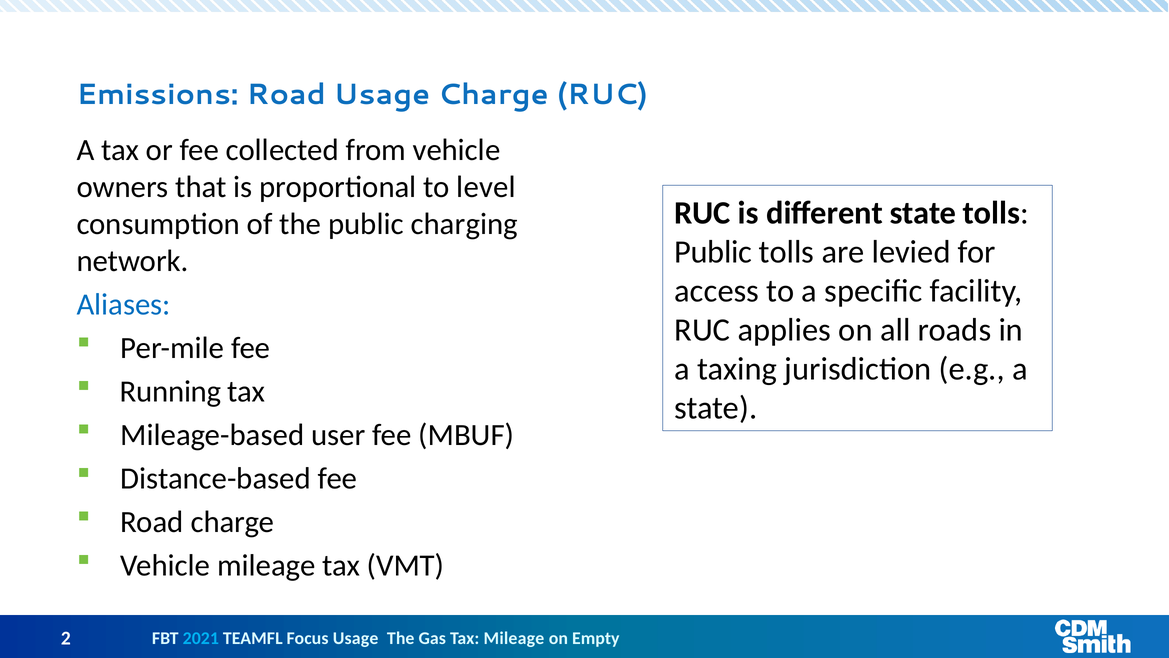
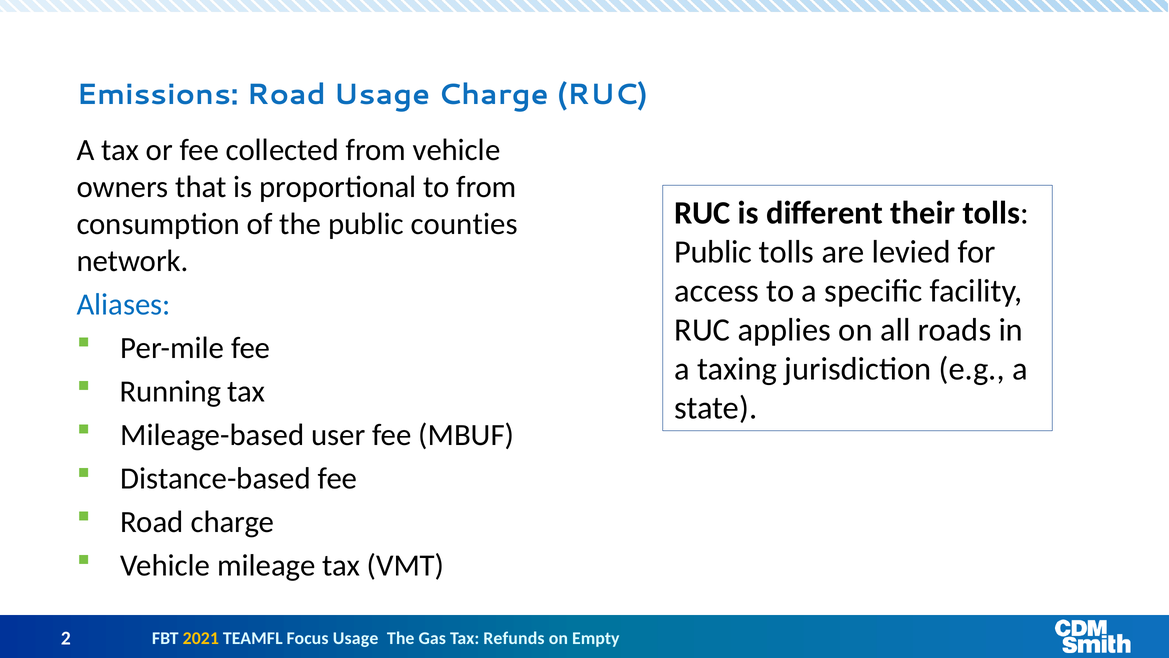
to level: level -> from (486, 187)
different state: state -> their (923, 213)
charging: charging -> counties (464, 224)
2021 colour: light blue -> yellow (201, 638)
Tax Mileage: Mileage -> Refunds (514, 638)
